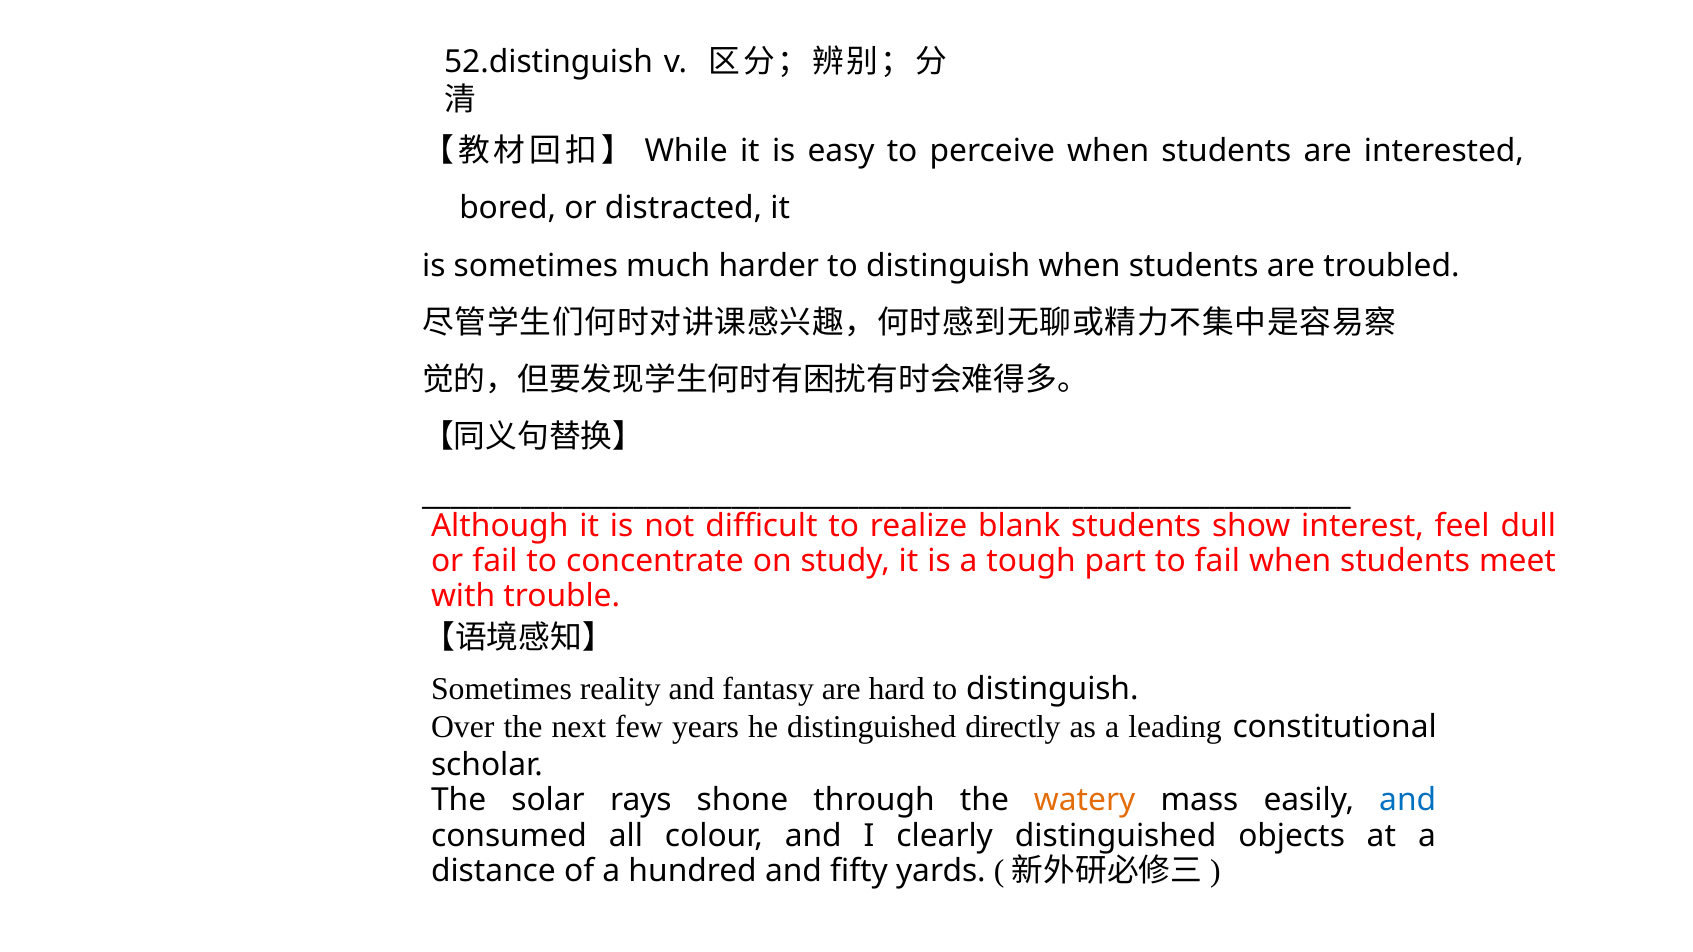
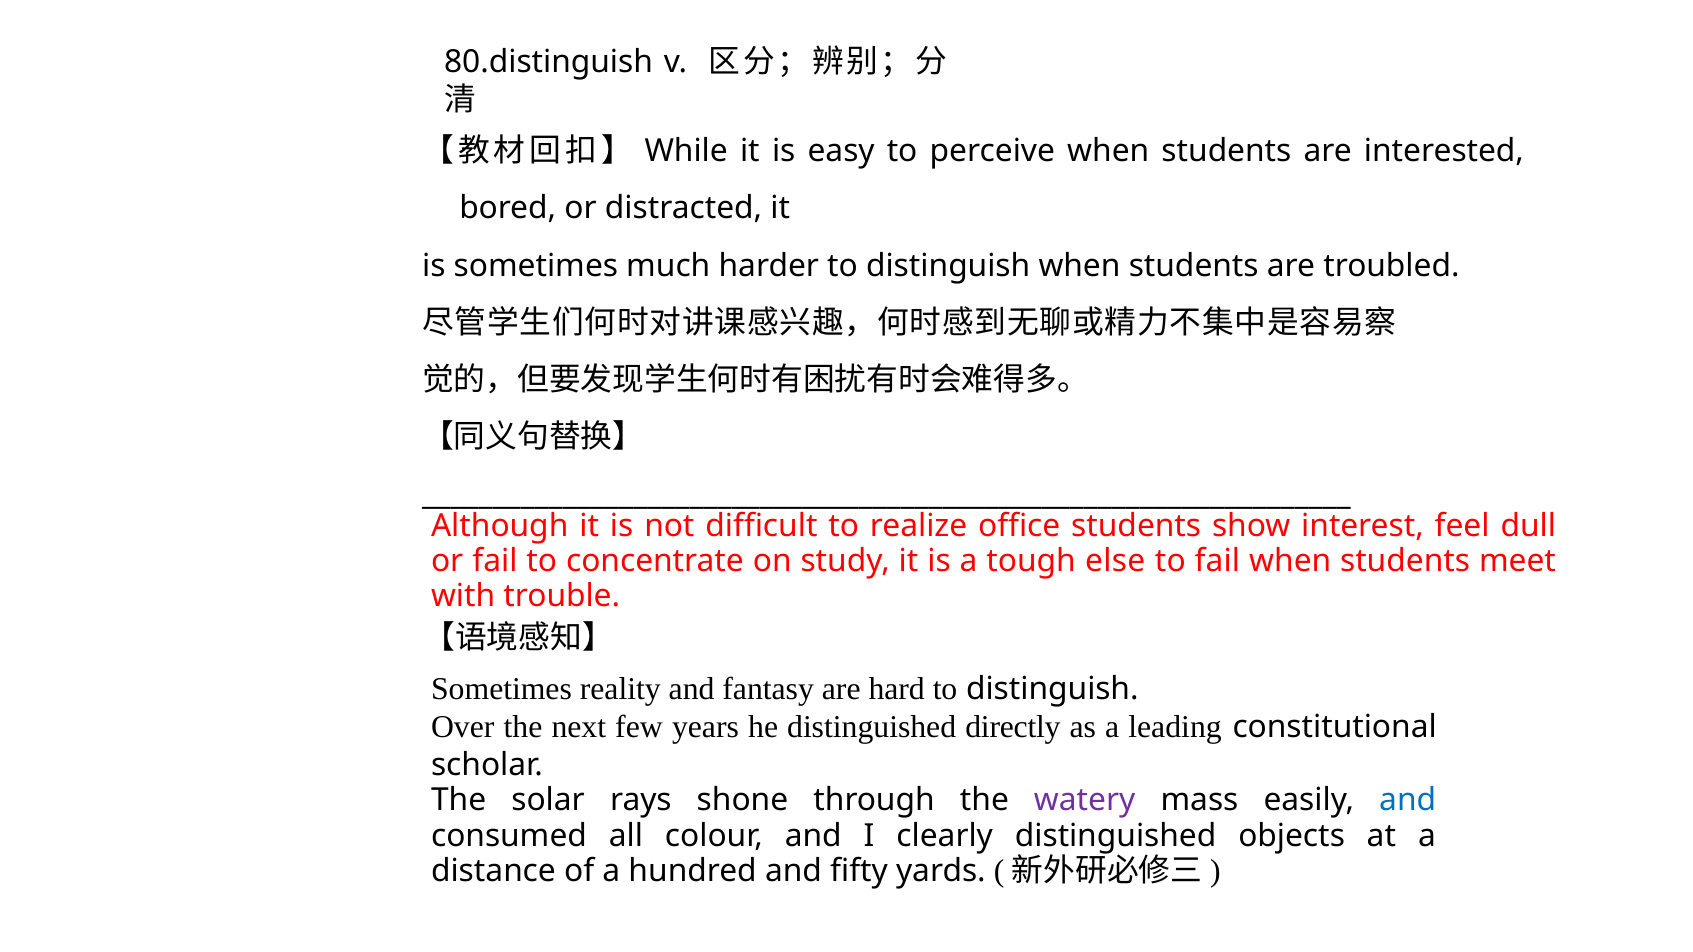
52.distinguish: 52.distinguish -> 80.distinguish (549, 62)
blank: blank -> office (1019, 526)
part: part -> else (1115, 561)
watery colour: orange -> purple (1085, 801)
